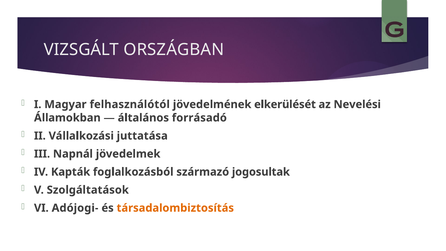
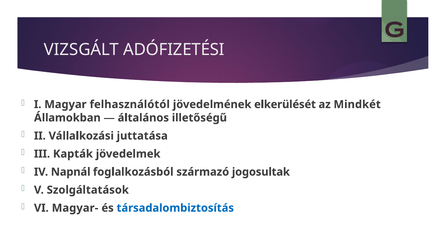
ORSZÁGBAN: ORSZÁGBAN -> ADÓFIZETÉSI (174, 50)
Nevelési: Nevelési -> Mindkét (357, 104)
forrásadó: forrásadó -> illetőségű (199, 118)
Napnál: Napnál -> Kapták (73, 154)
Kapták: Kapták -> Napnál (71, 172)
Adójogi-: Adójogi- -> Magyar- (75, 208)
társadalombiztosítás colour: orange -> blue (175, 208)
